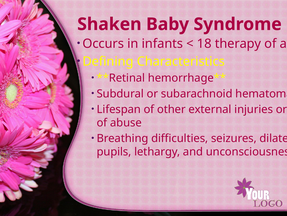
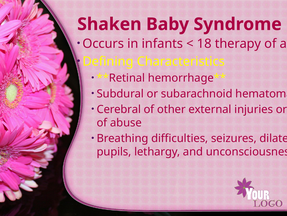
Lifespan: Lifespan -> Cerebral (119, 109)
